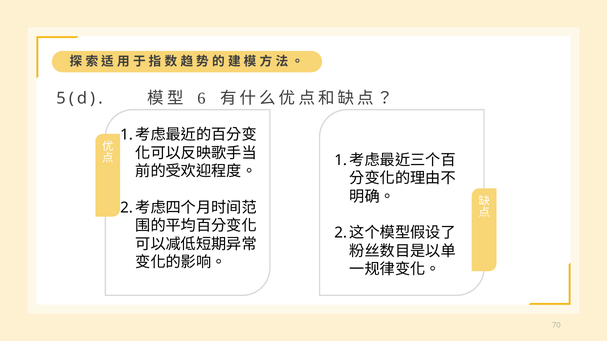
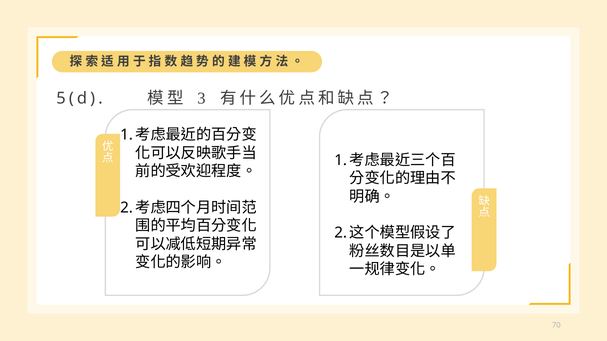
6: 6 -> 3 (201, 99)
